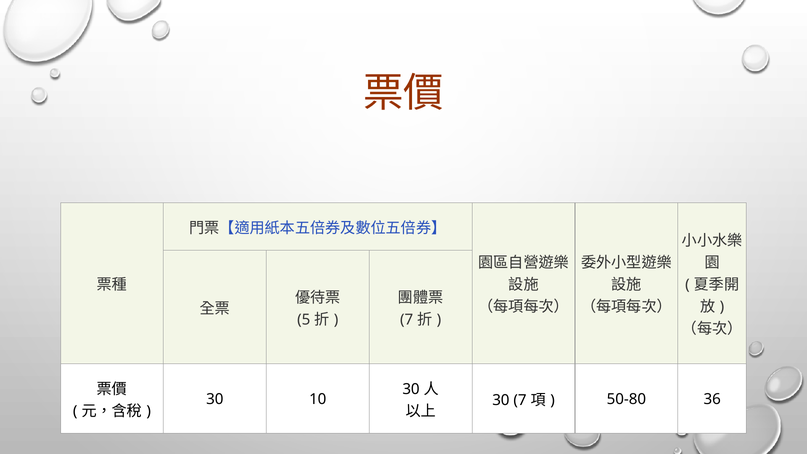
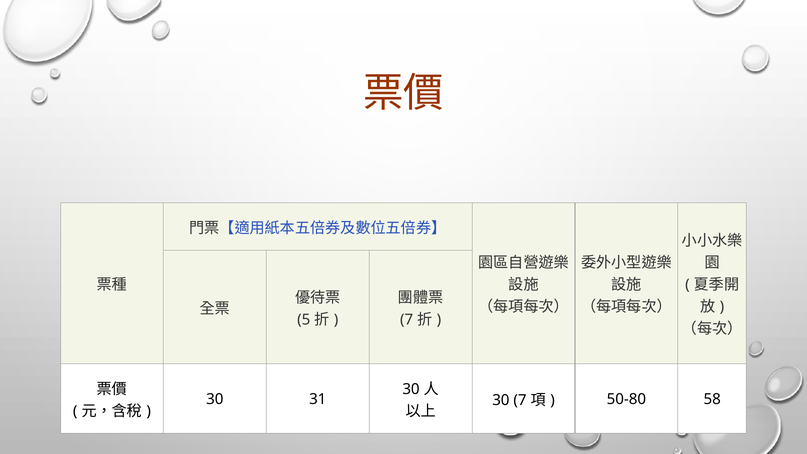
10: 10 -> 31 (318, 399)
36: 36 -> 58 (712, 399)
